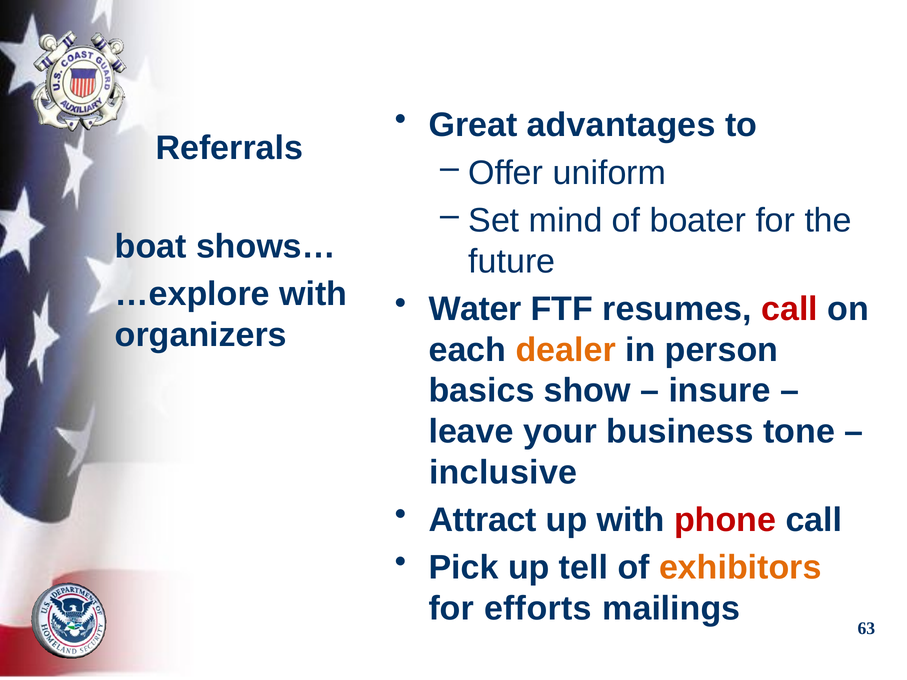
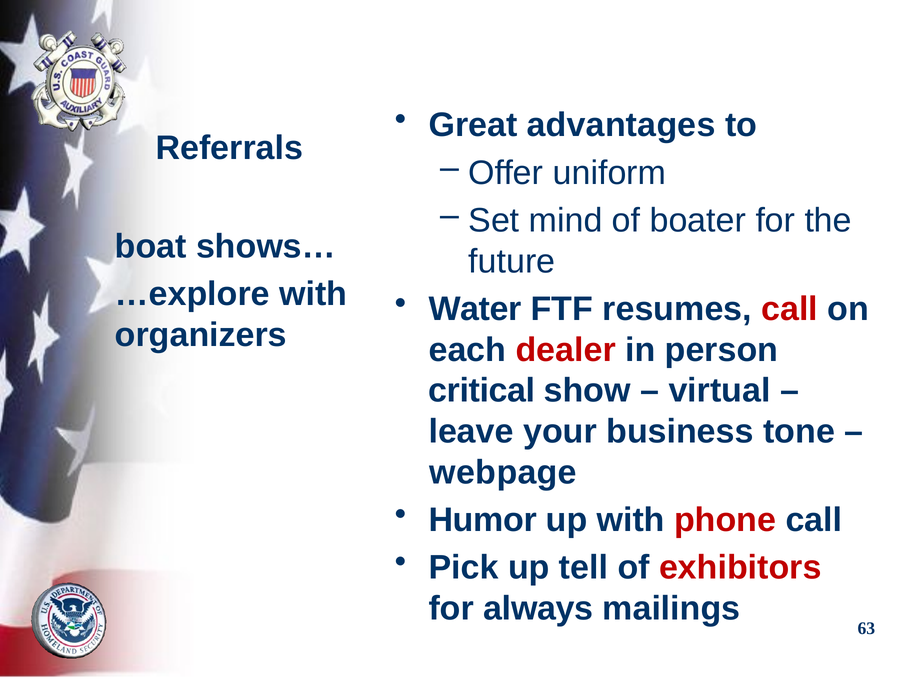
dealer colour: orange -> red (566, 350)
basics: basics -> critical (482, 391)
insure: insure -> virtual (720, 391)
inclusive: inclusive -> webpage (503, 473)
Attract: Attract -> Humor (483, 520)
exhibitors colour: orange -> red (740, 568)
efforts: efforts -> always (538, 609)
